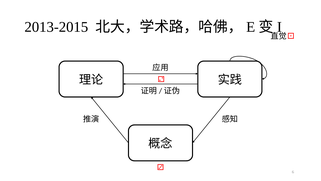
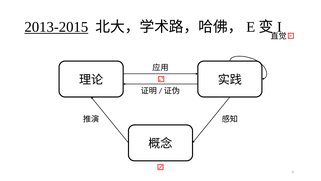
2013-2015 underline: none -> present (56, 27)
